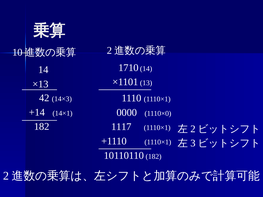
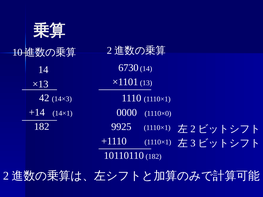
1710: 1710 -> 6730 (128, 68)
1117: 1117 -> 9925 (121, 127)
